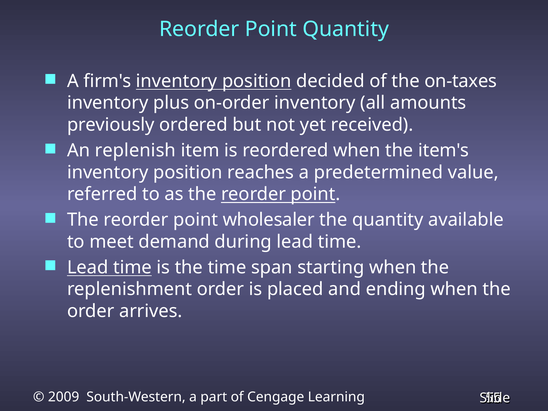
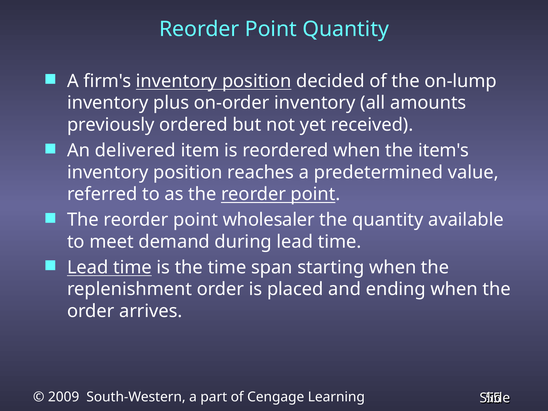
on-taxes: on-taxes -> on-lump (461, 81)
replenish: replenish -> delivered (135, 150)
